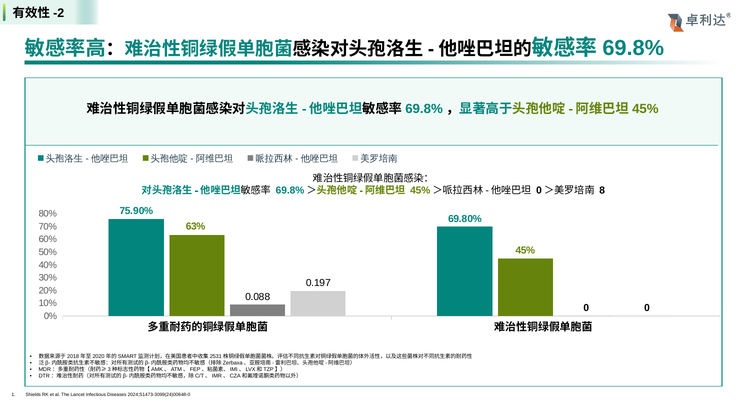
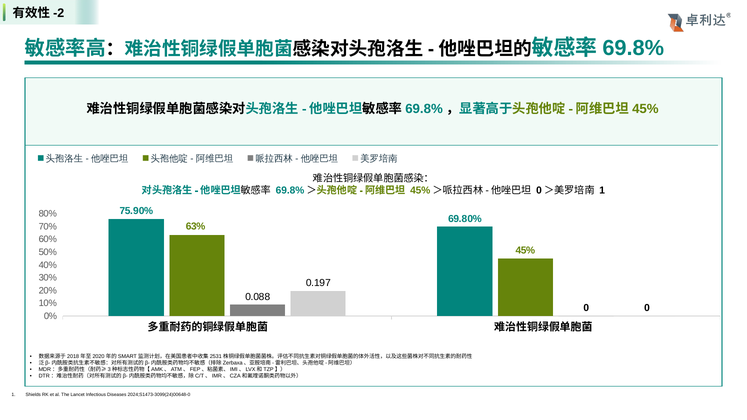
8: 8 -> 1 (602, 191)
